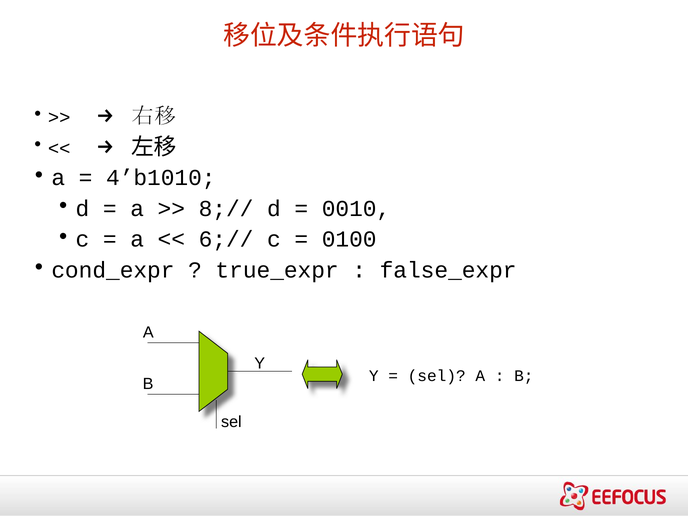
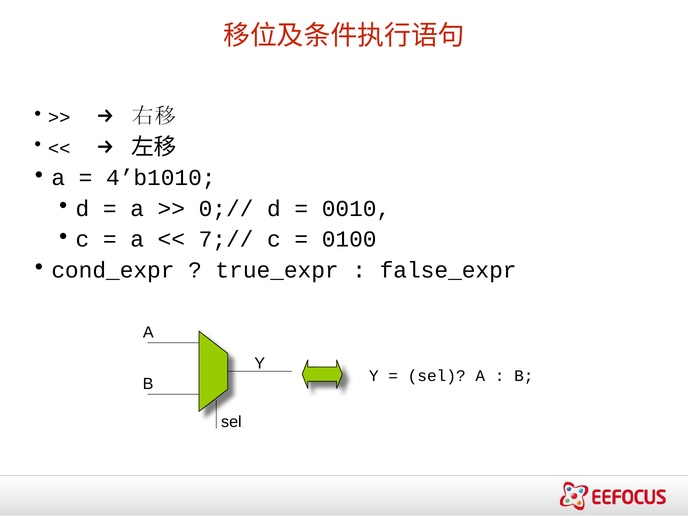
8;//: 8;// -> 0;// (226, 208)
6;//: 6;// -> 7;// (226, 239)
